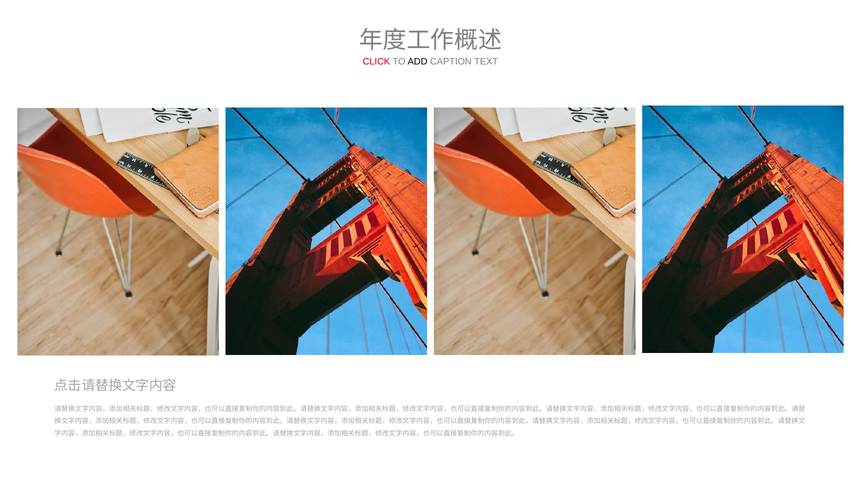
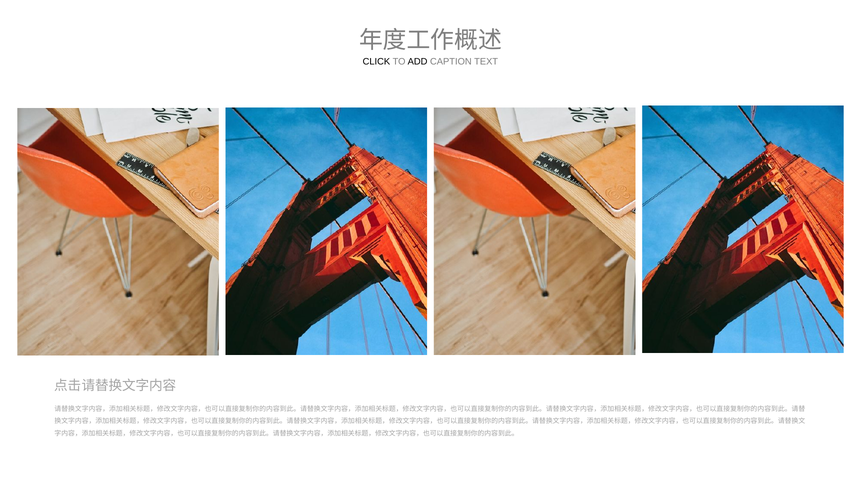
CLICK colour: red -> black (376, 61)
